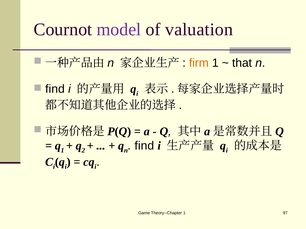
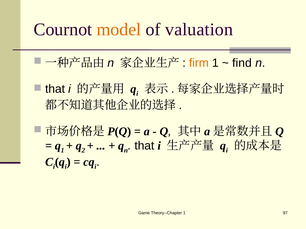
model colour: purple -> orange (119, 30)
that: that -> find (242, 63)
find: find -> that (55, 89)
find: find -> that (144, 146)
